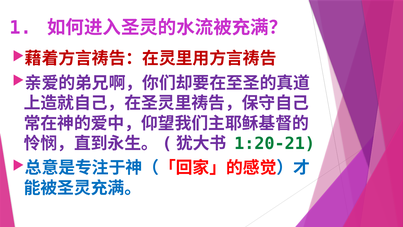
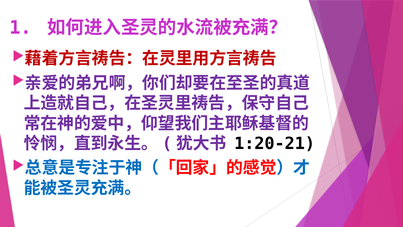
1:20-21 colour: green -> black (275, 143)
